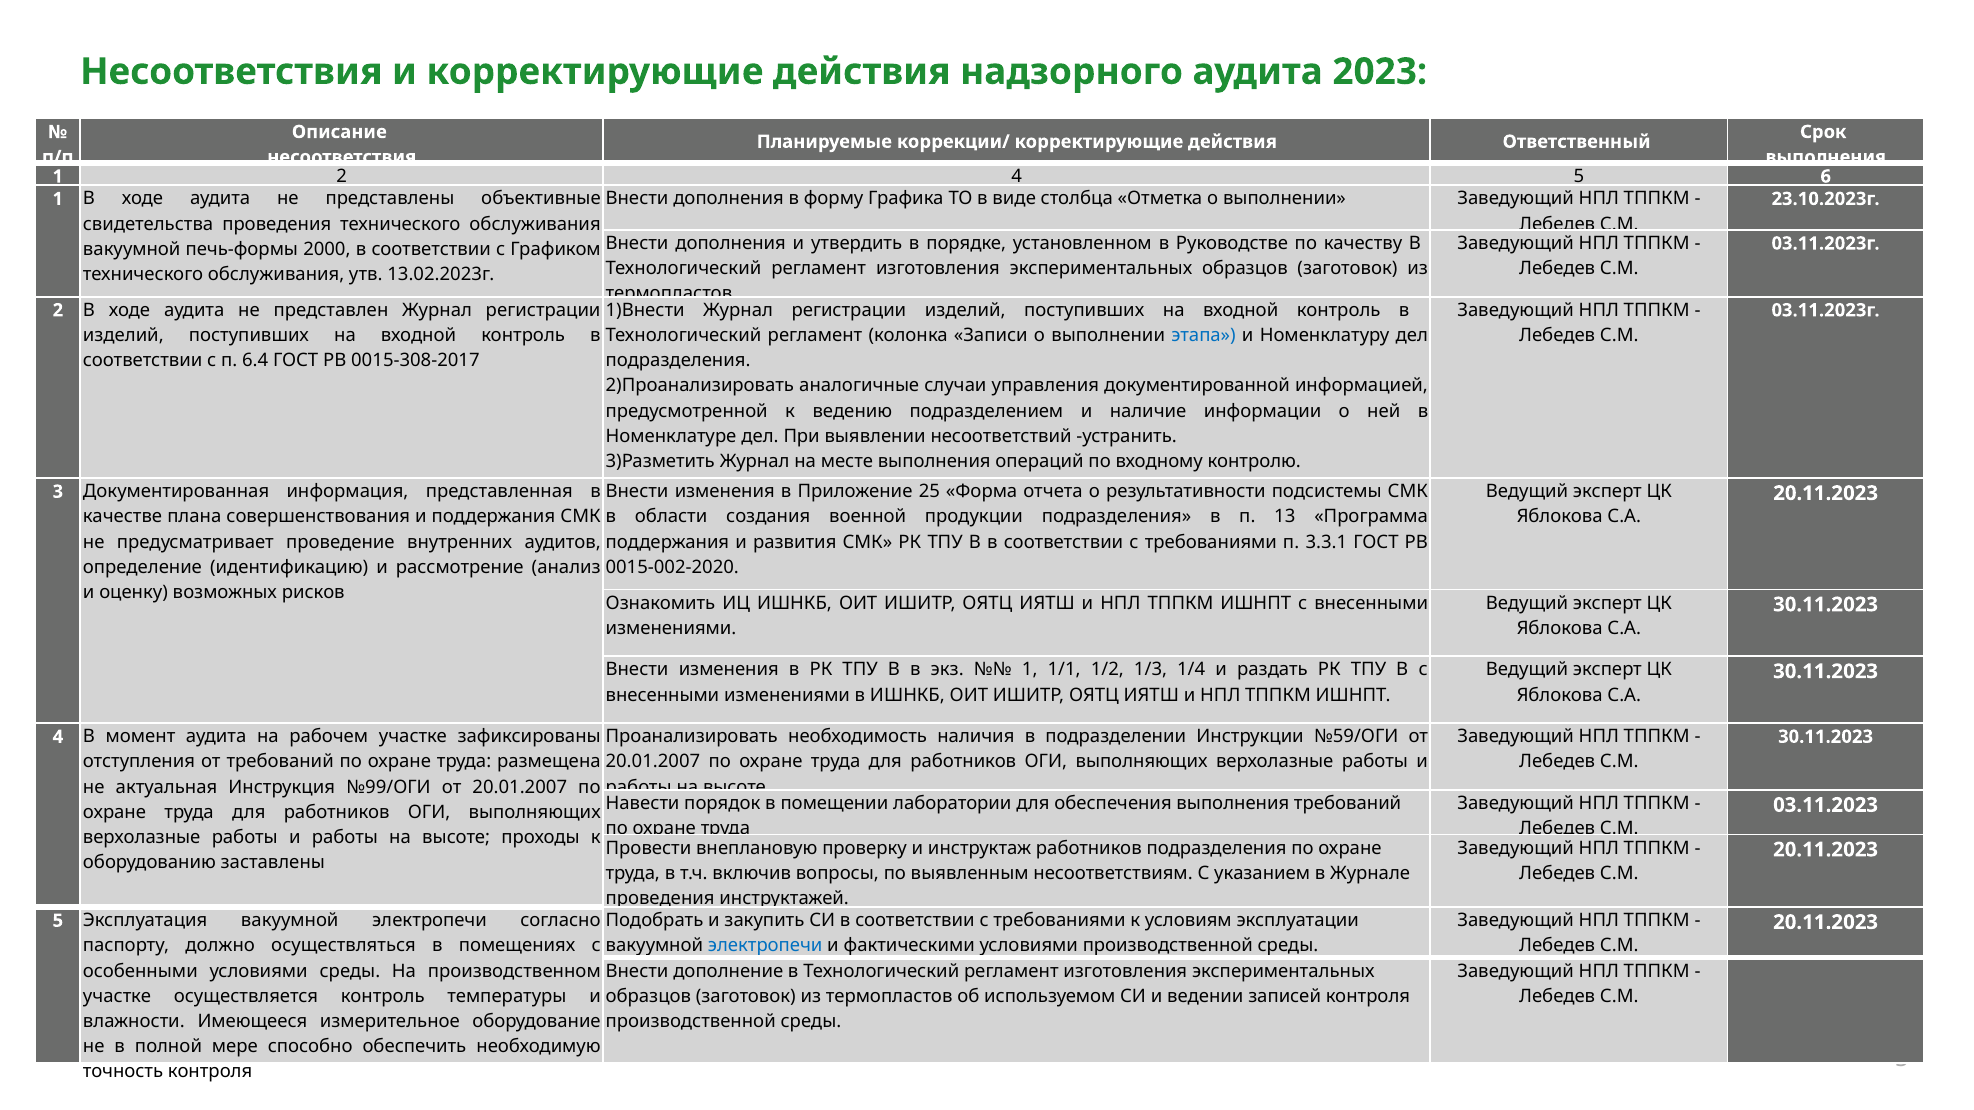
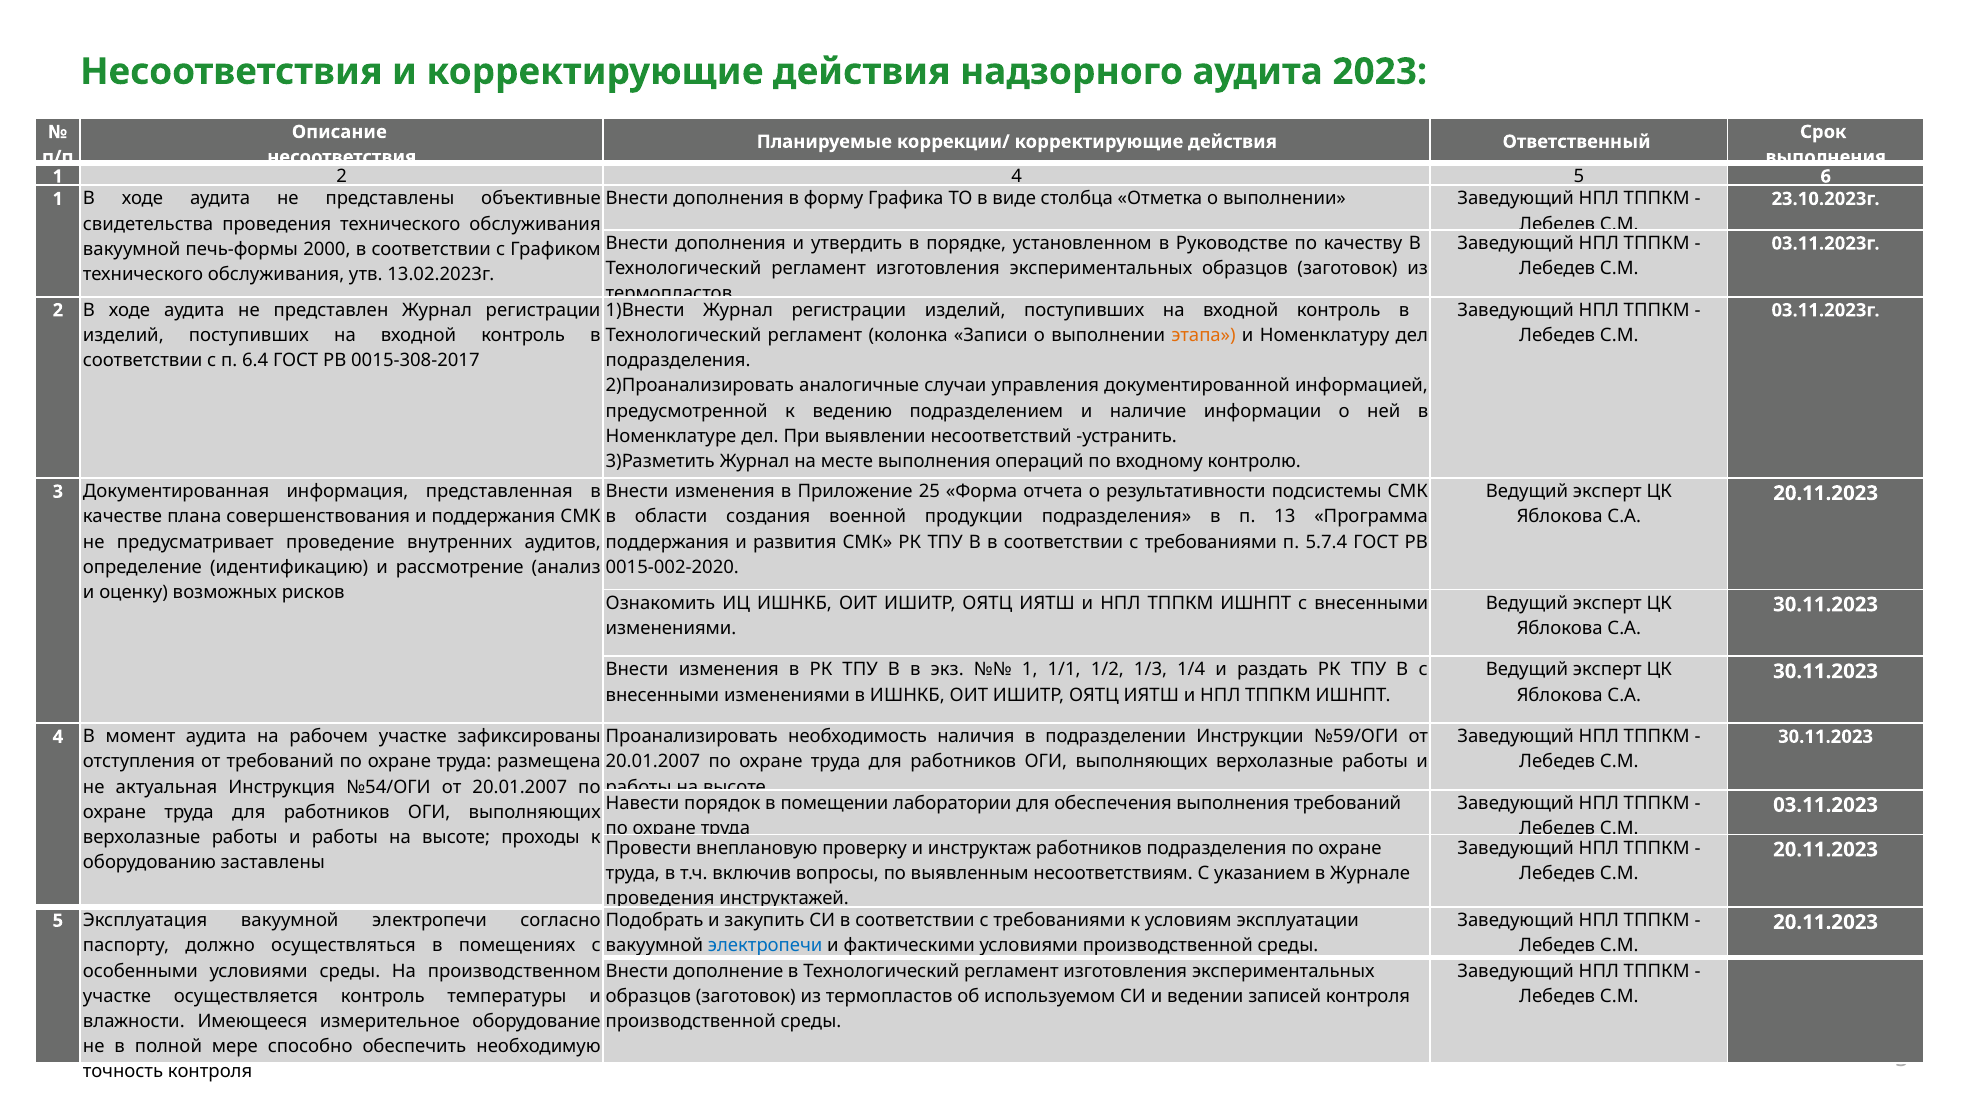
этапа colour: blue -> orange (1203, 336)
3.3.1: 3.3.1 -> 5.7.4 (1326, 542)
№99/ОГИ: №99/ОГИ -> №54/ОГИ (389, 787)
